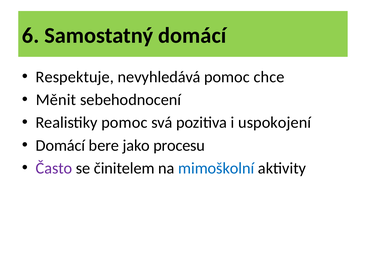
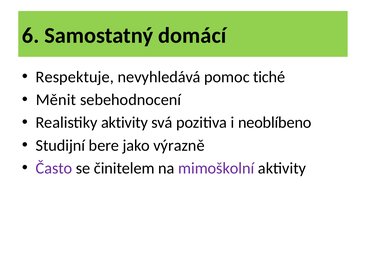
chce: chce -> tiché (269, 77)
Realistiky pomoc: pomoc -> aktivity (125, 122)
uspokojení: uspokojení -> neoblíbeno (275, 122)
Domácí: Domácí -> Studijní (60, 145)
procesu: procesu -> výrazně (179, 145)
mimoškolní colour: blue -> purple (216, 168)
